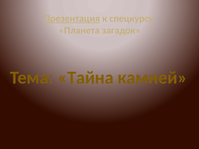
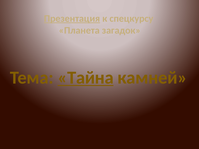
Тайна underline: none -> present (86, 78)
